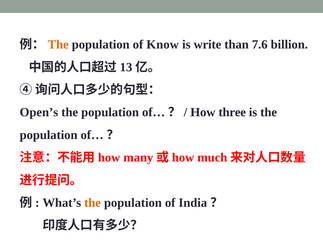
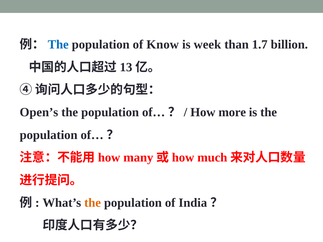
The colour: orange -> blue (58, 45)
write: write -> week (207, 45)
7.6: 7.6 -> 1.7 (260, 45)
three: three -> more (232, 112)
